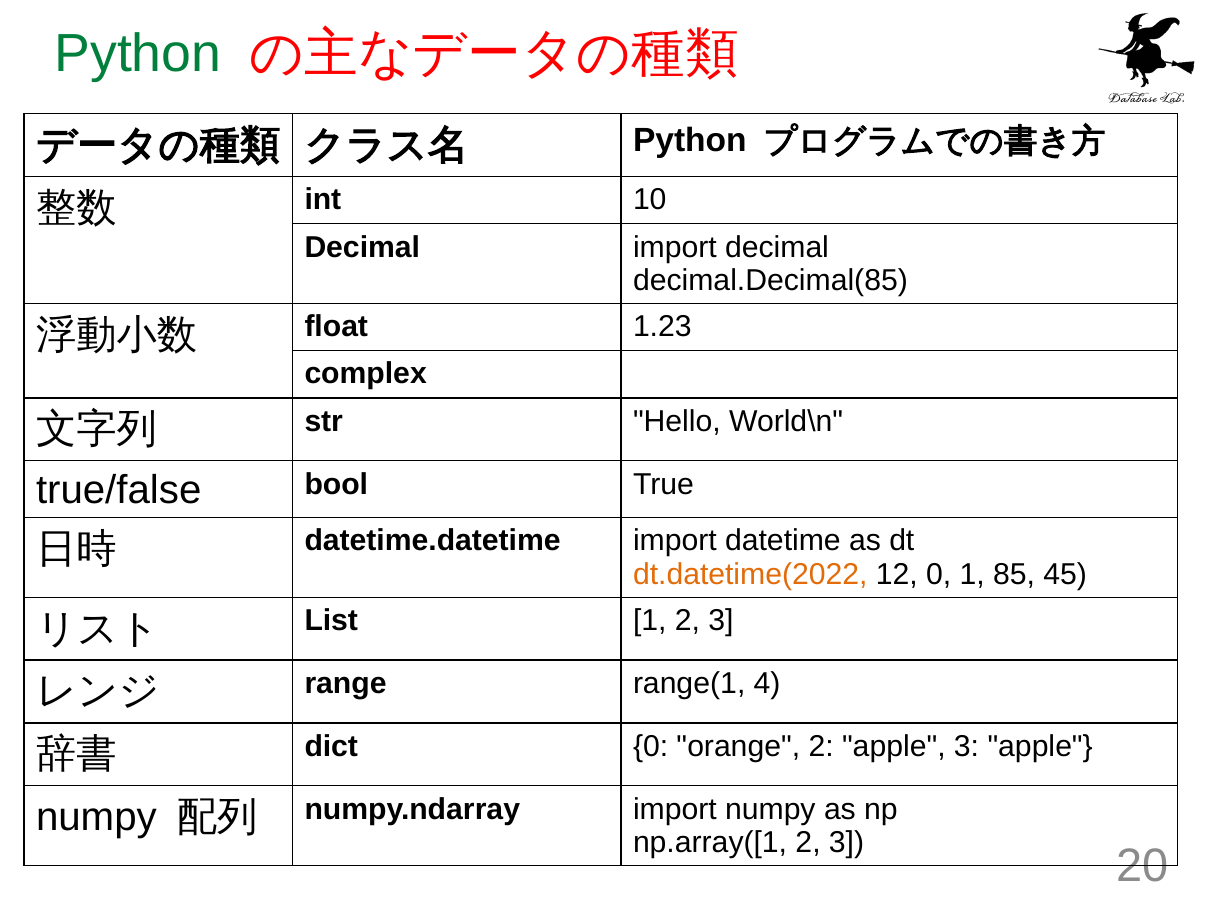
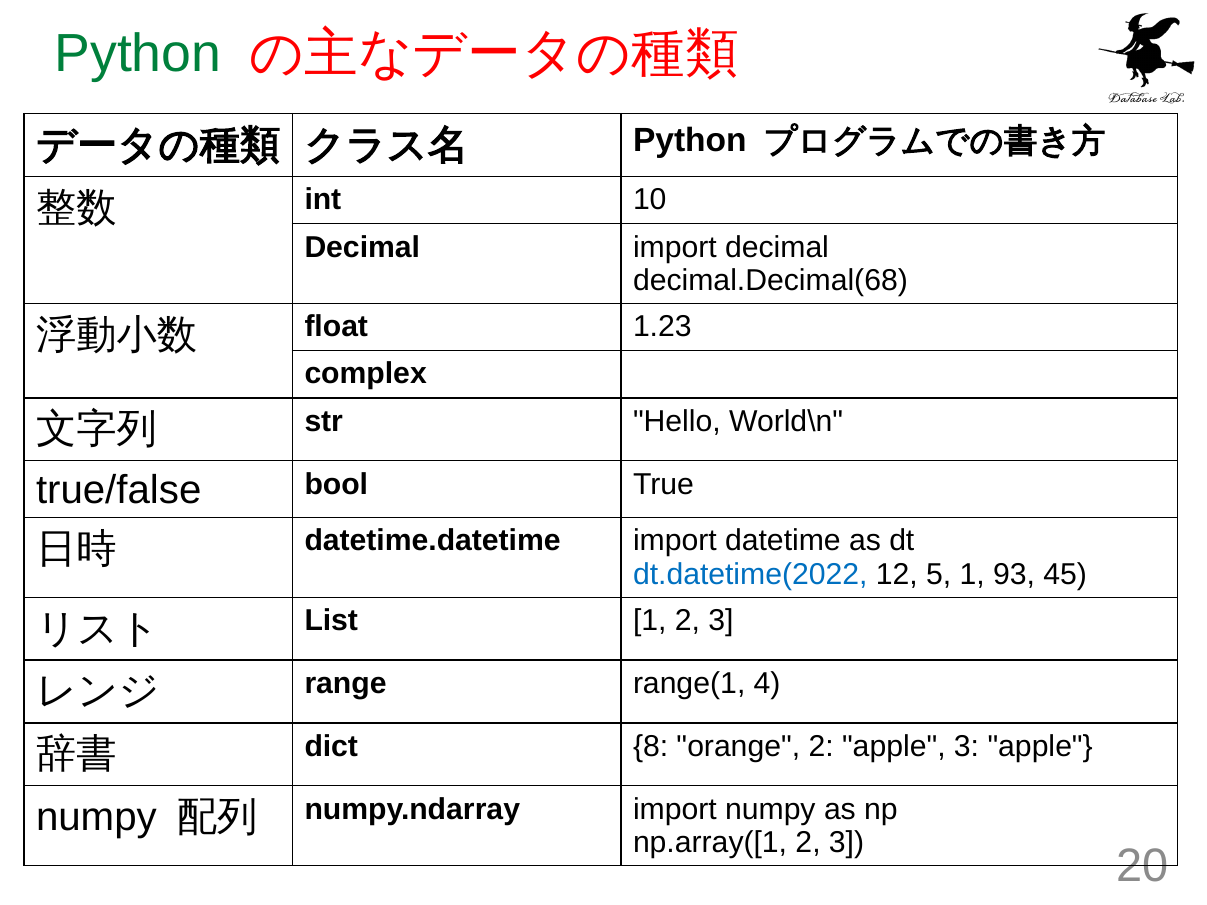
decimal.Decimal(85: decimal.Decimal(85 -> decimal.Decimal(68 (770, 281)
dt.datetime(2022 colour: orange -> blue (750, 575)
12 0: 0 -> 5 (939, 575)
85: 85 -> 93 (1014, 575)
dict 0: 0 -> 8 (651, 747)
